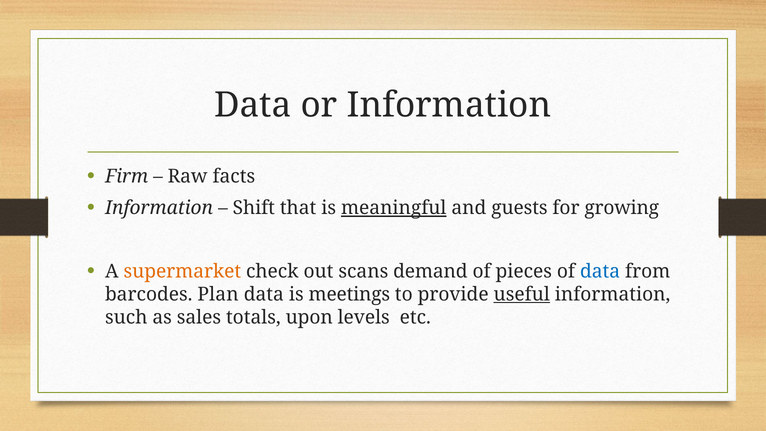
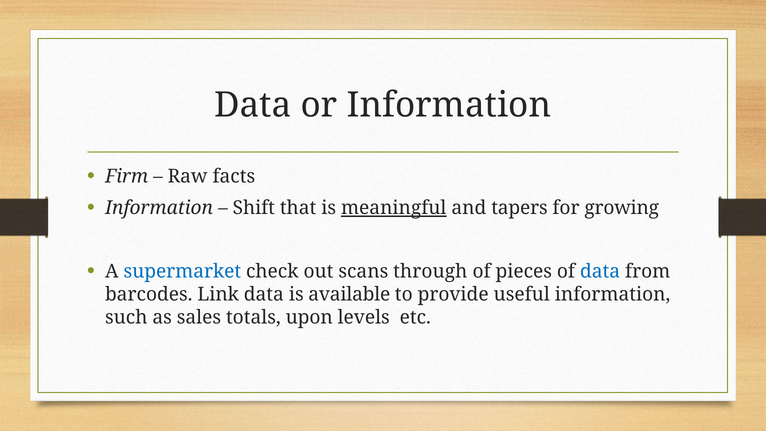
guests: guests -> tapers (519, 208)
supermarket colour: orange -> blue (182, 271)
demand: demand -> through (430, 271)
Plan: Plan -> Link (218, 294)
meetings: meetings -> available (349, 294)
useful underline: present -> none (522, 294)
